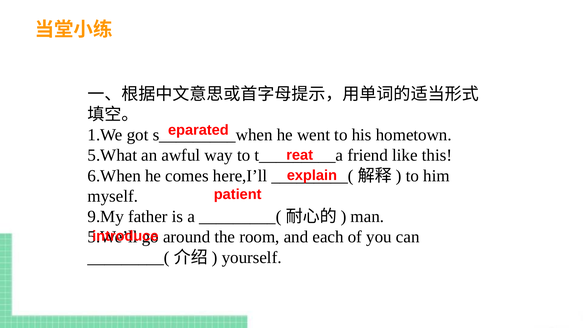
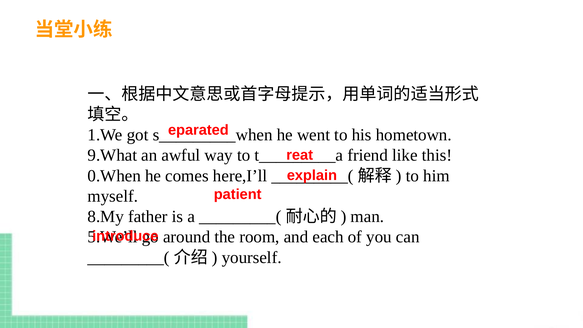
5.What: 5.What -> 9.What (112, 155)
6.When: 6.When -> 0.When (114, 176)
9.My: 9.My -> 8.My (106, 217)
